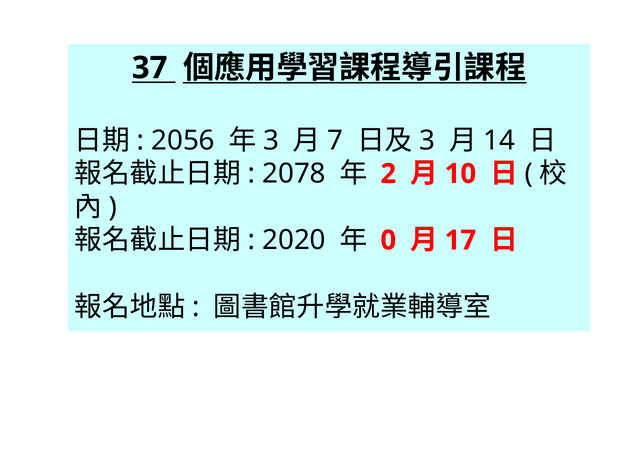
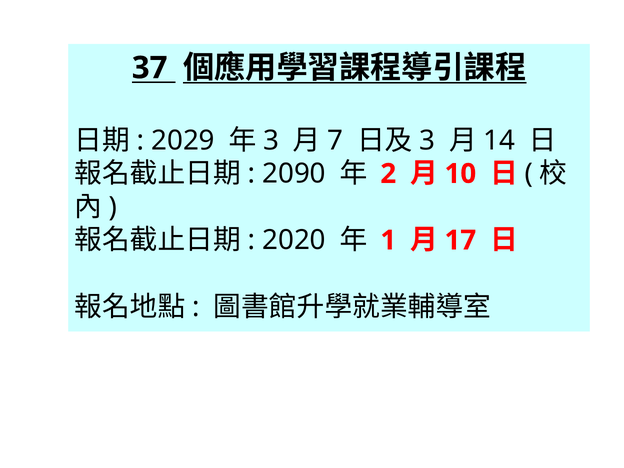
2056: 2056 -> 2029 (183, 140)
2078: 2078 -> 2090 (294, 174)
0: 0 -> 1 (388, 240)
